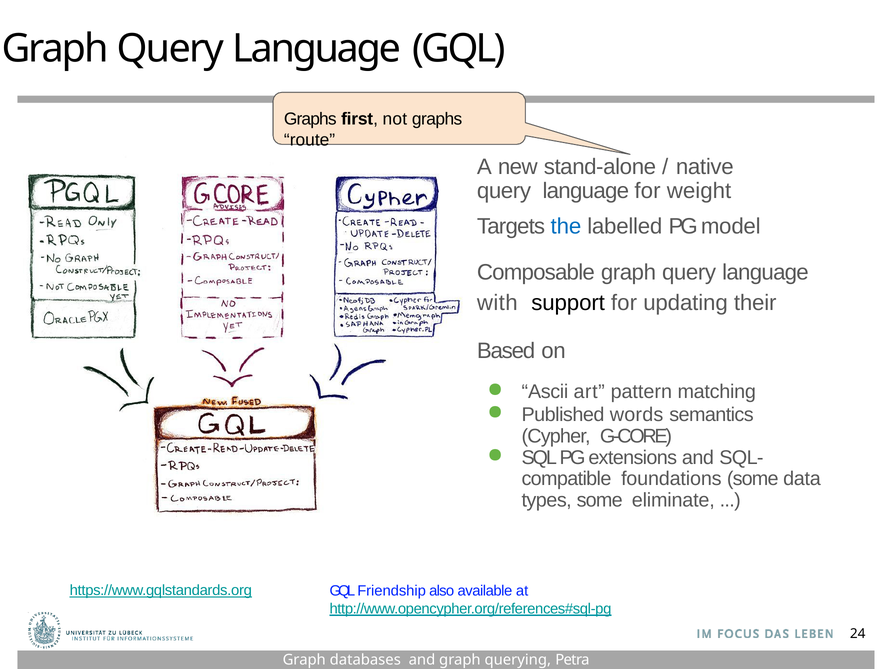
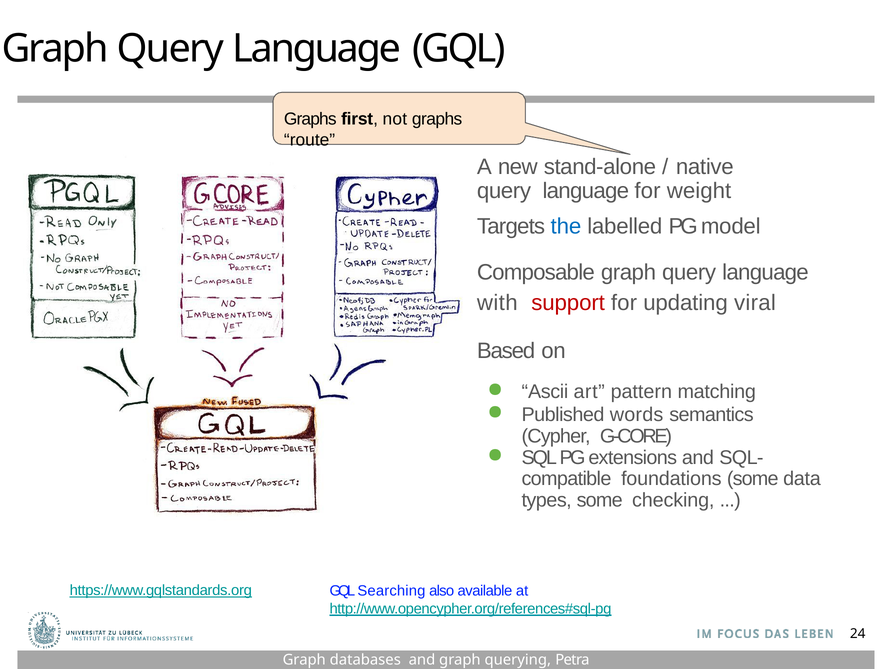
support colour: black -> red (568, 303)
their: their -> viral (755, 303)
eliminate: eliminate -> checking (673, 500)
Friendship: Friendship -> Searching (391, 591)
